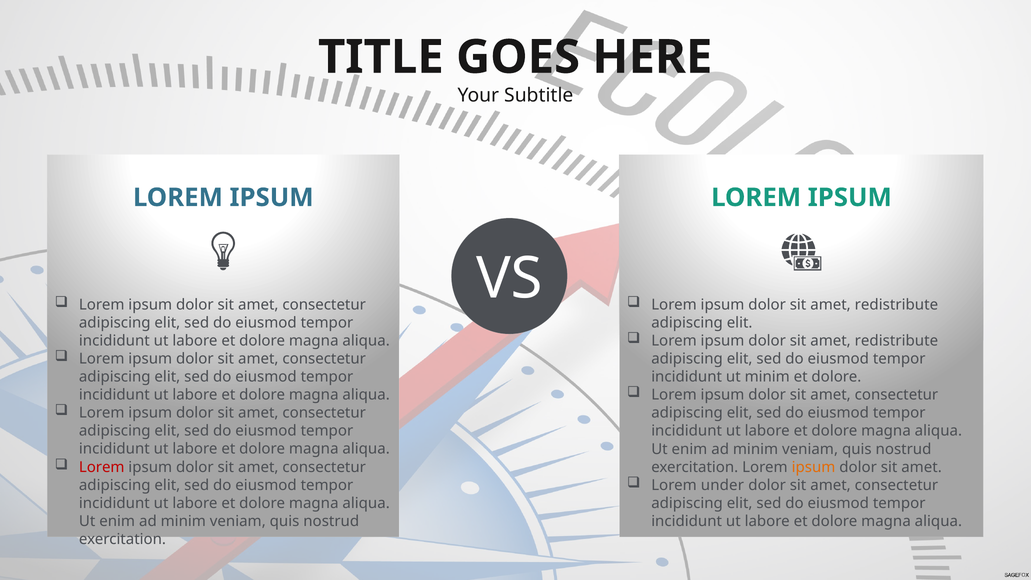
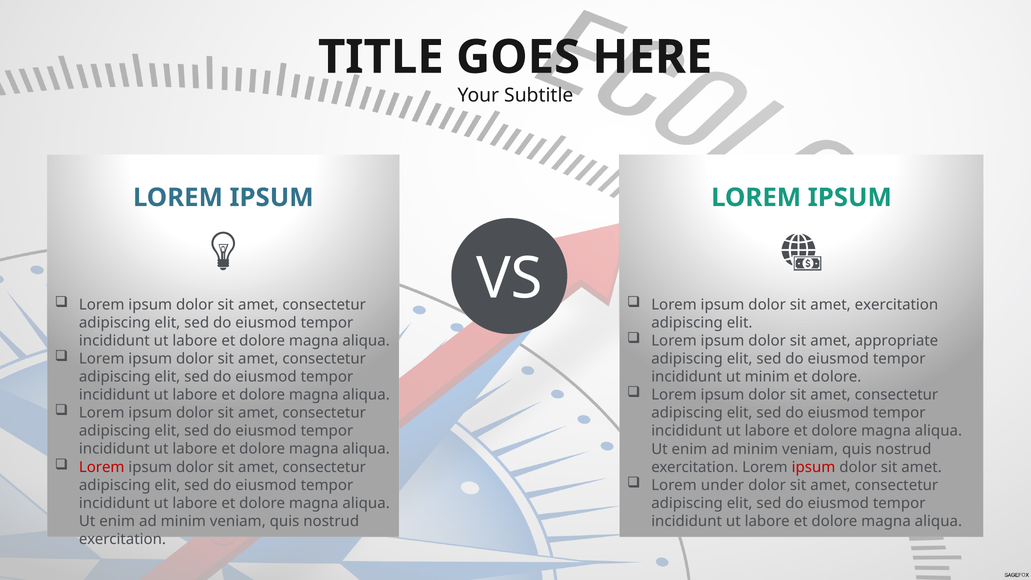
redistribute: redistribute -> exercitation (896, 305)
redistribute: redistribute -> appropriate (896, 341)
ipsum colour: orange -> red (814, 467)
